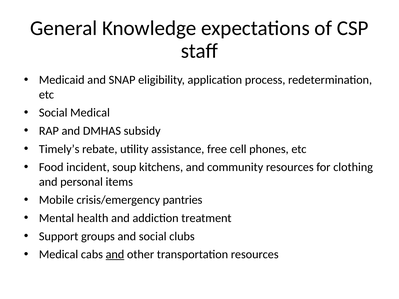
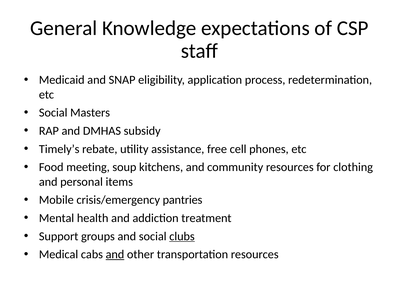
Social Medical: Medical -> Masters (90, 113)
incident: incident -> meeting (88, 167)
clubs underline: none -> present (182, 236)
